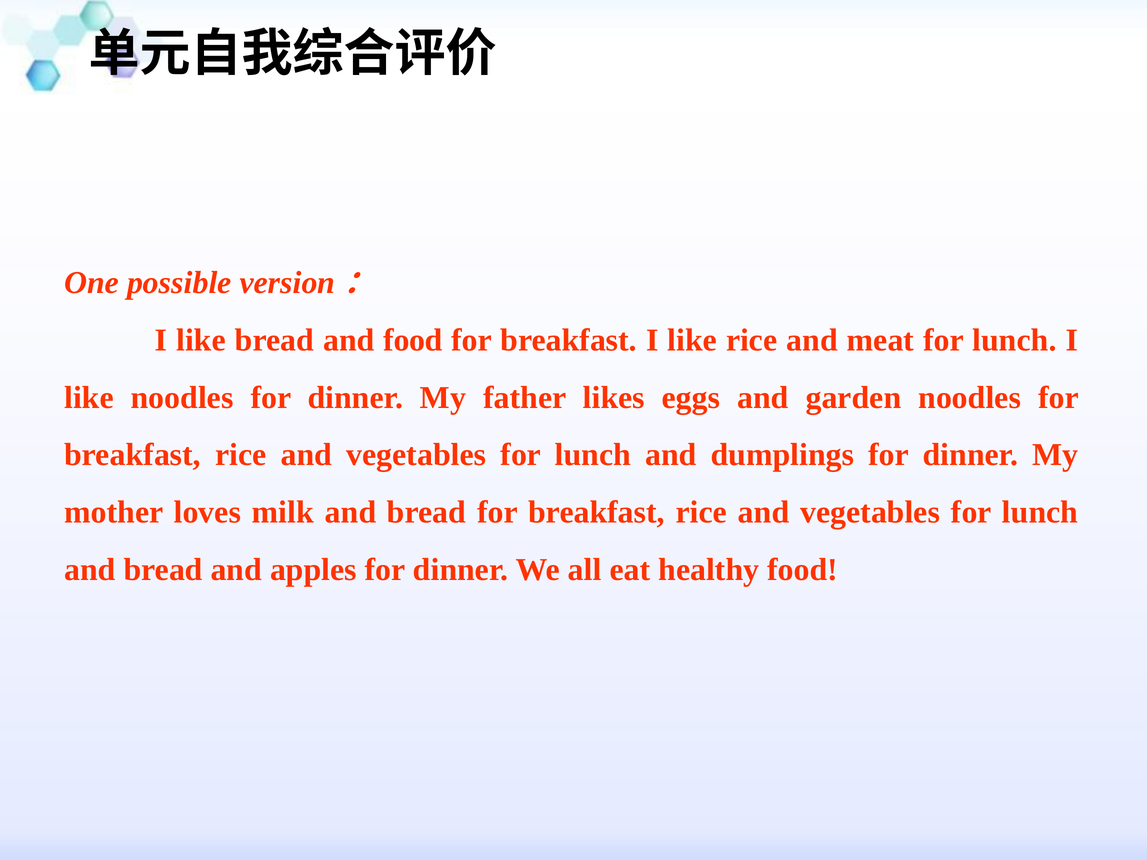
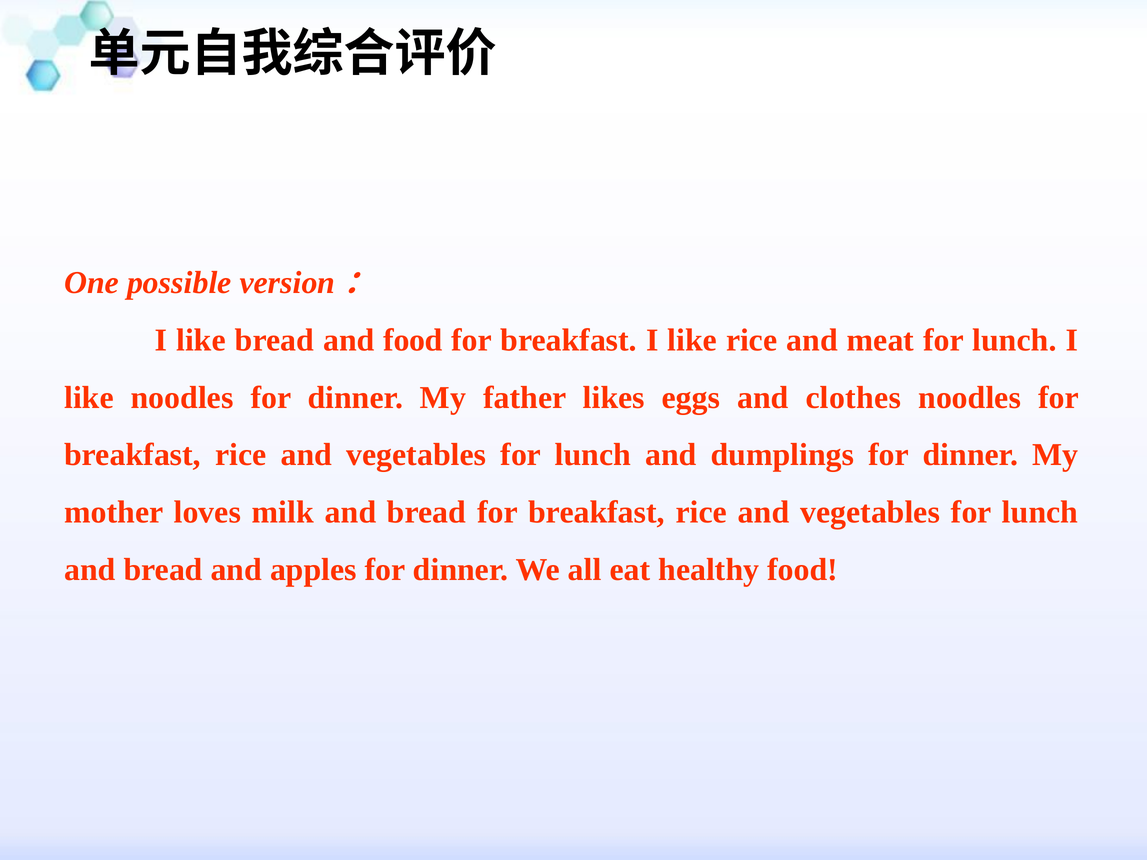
garden: garden -> clothes (853, 398)
